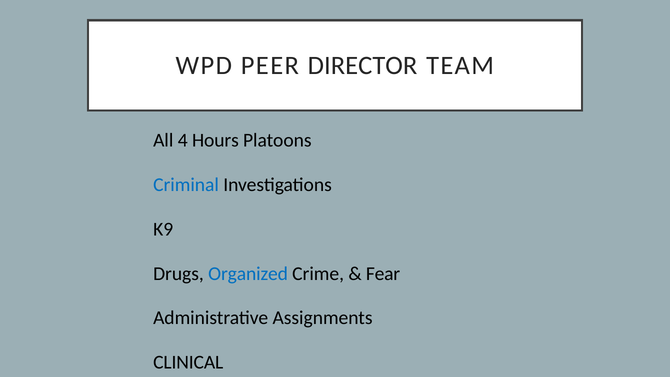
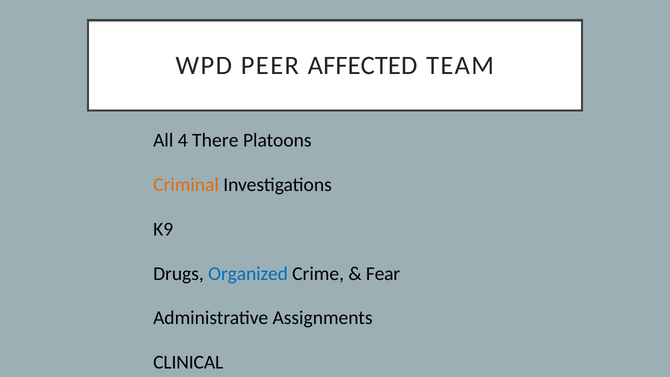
DIRECTOR: DIRECTOR -> AFFECTED (363, 65)
Hours: Hours -> There (215, 140)
Criminal colour: blue -> orange (186, 185)
